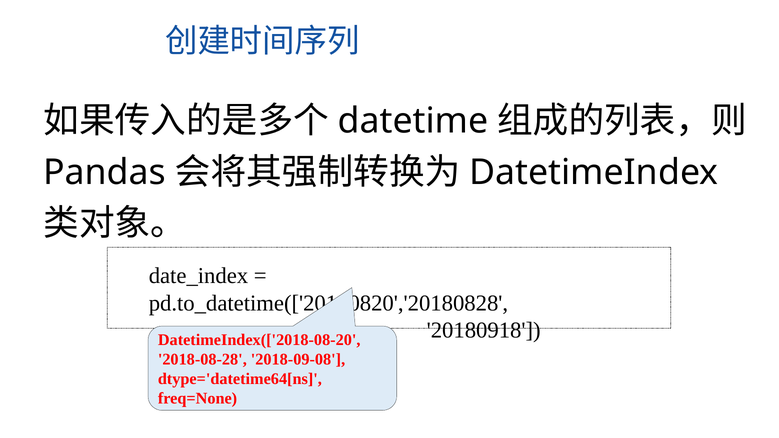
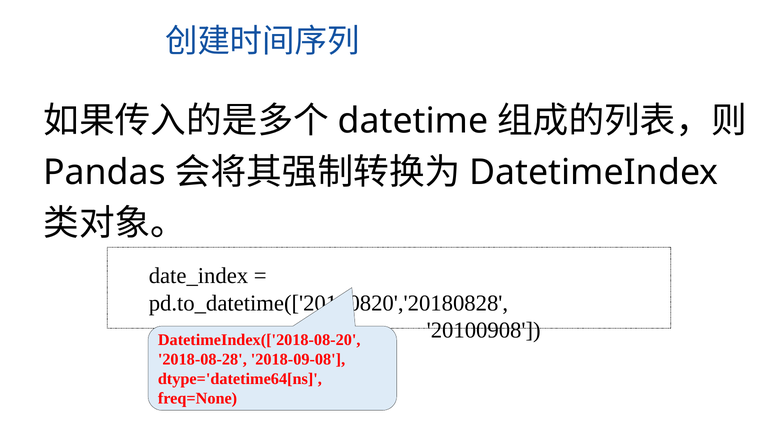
20180918: 20180918 -> 20100908 (484, 330)
